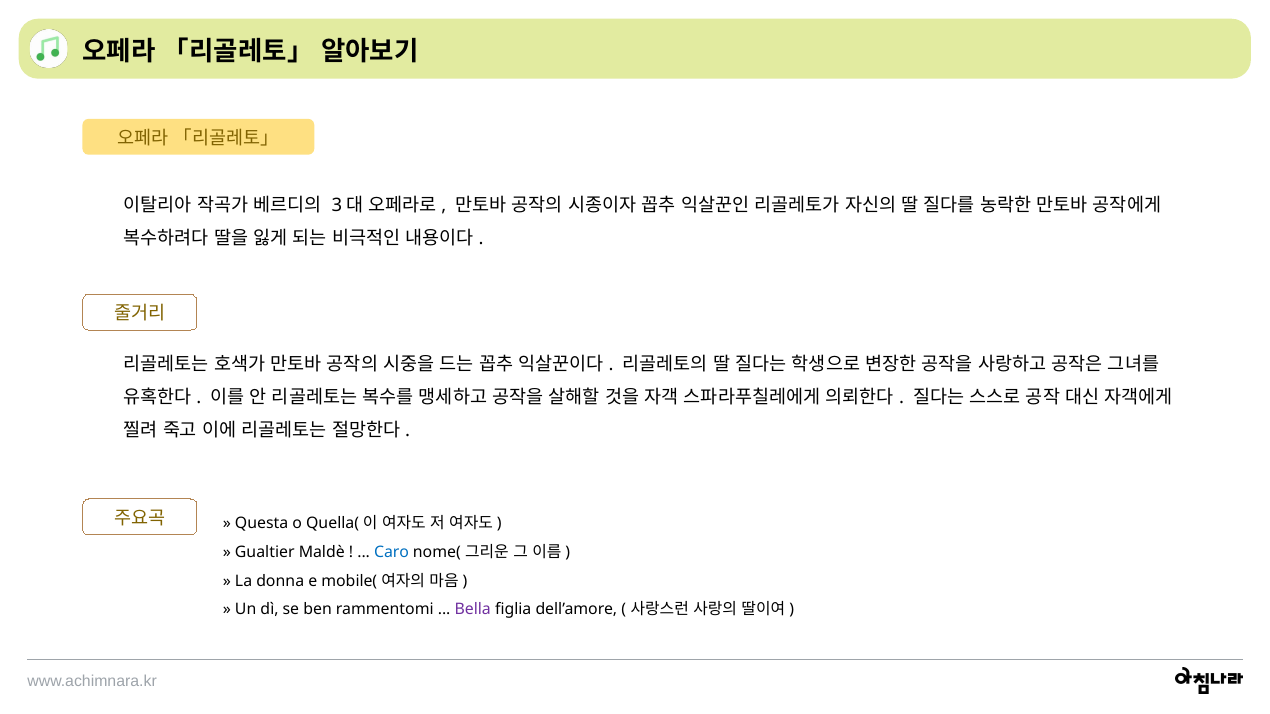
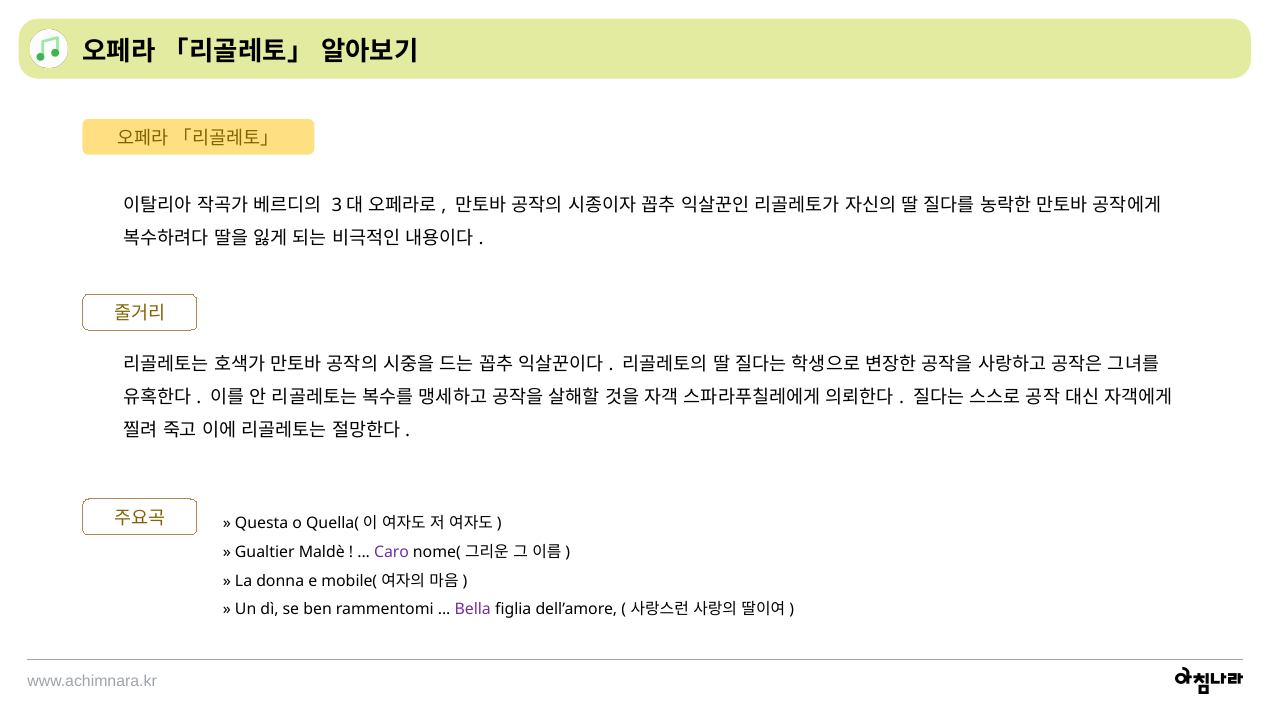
Caro colour: blue -> purple (392, 553)
